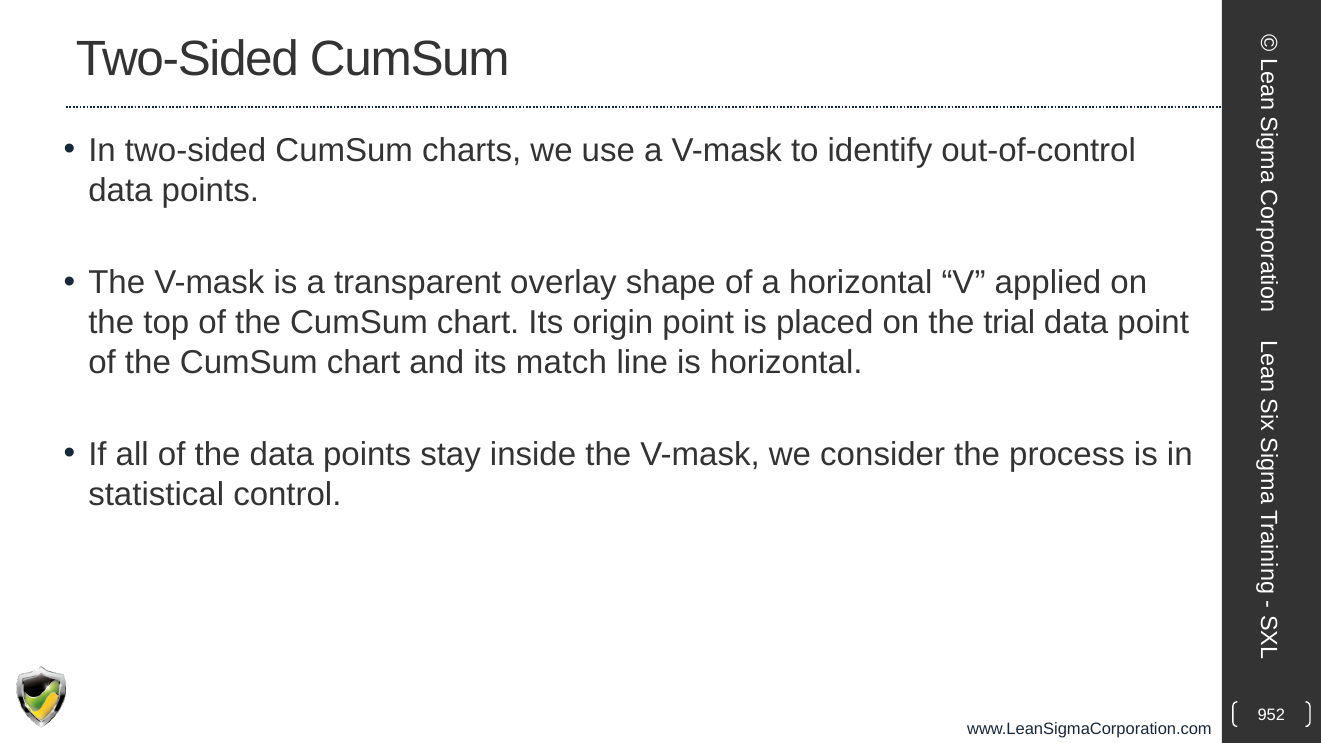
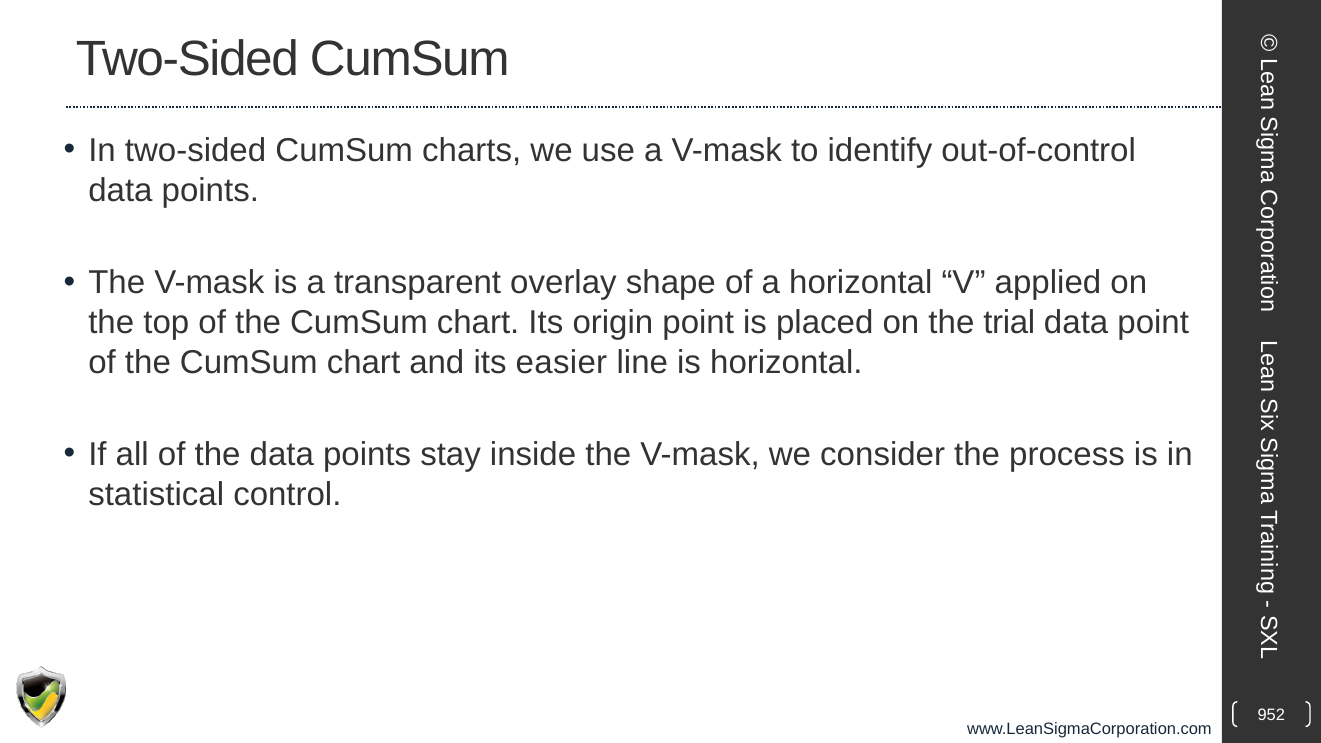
match: match -> easier (561, 362)
